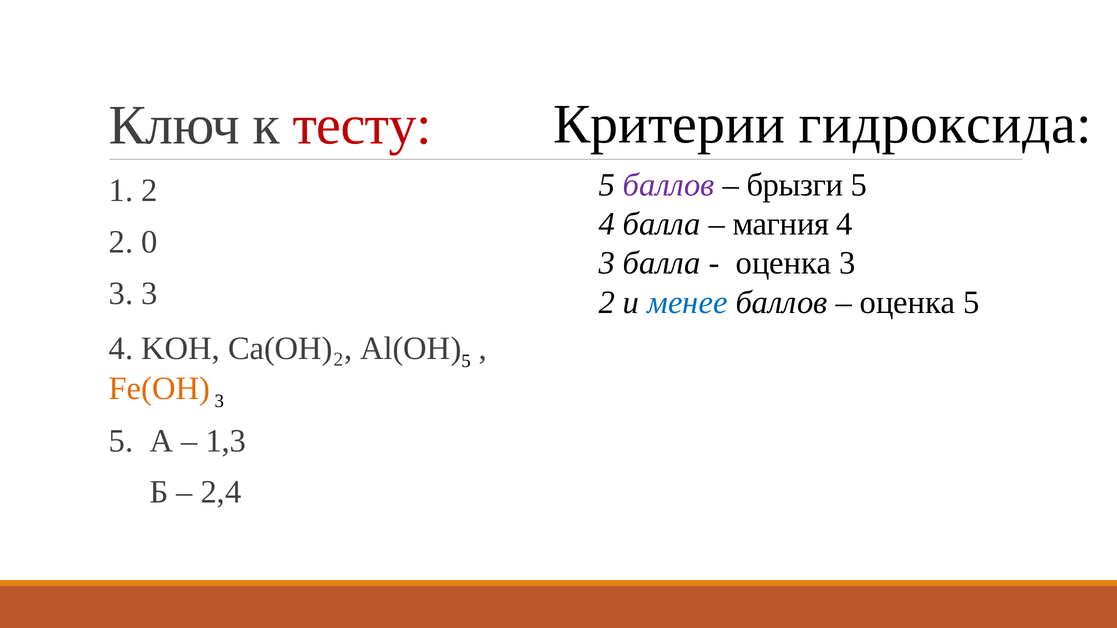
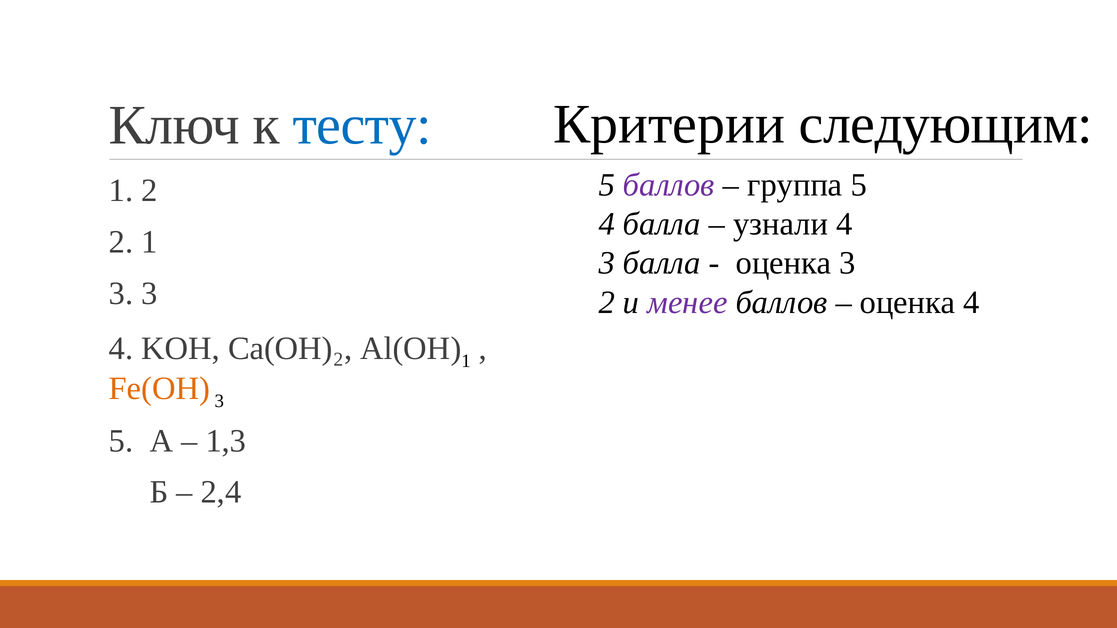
гидроксида: гидроксида -> следующим (946, 125)
тесту colour: red -> blue (362, 125)
брызги: брызги -> группа (795, 185)
магния: магния -> узнали (781, 224)
2 0: 0 -> 1 (150, 242)
менее colour: blue -> purple (687, 302)
оценка 5: 5 -> 4 (971, 302)
5: 5 -> 1 (466, 361)
